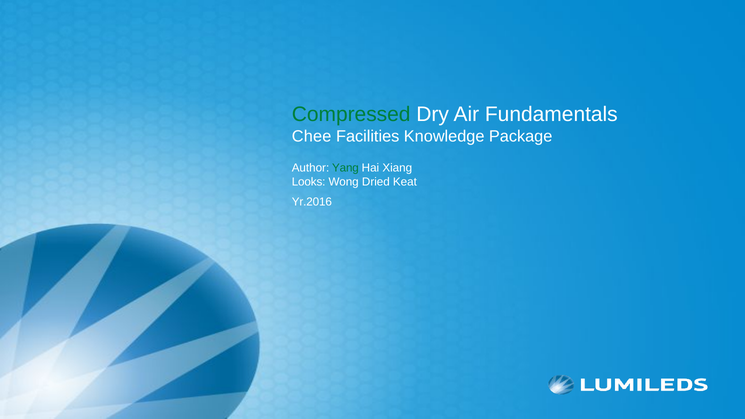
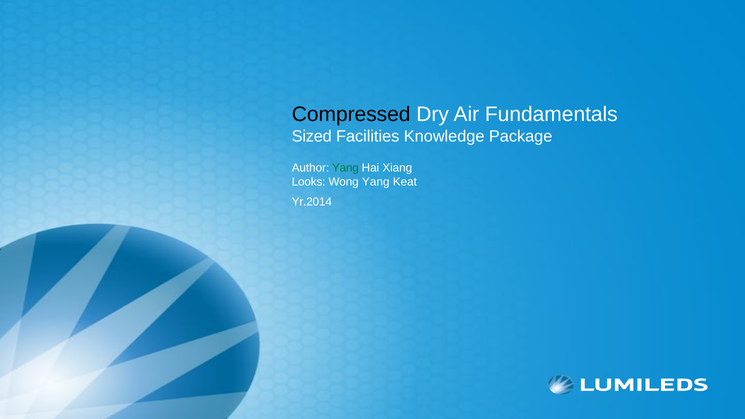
Compressed colour: green -> black (351, 115)
Chee: Chee -> Sized (312, 137)
Wong Dried: Dried -> Yang (376, 182)
Yr.2016: Yr.2016 -> Yr.2014 (312, 202)
